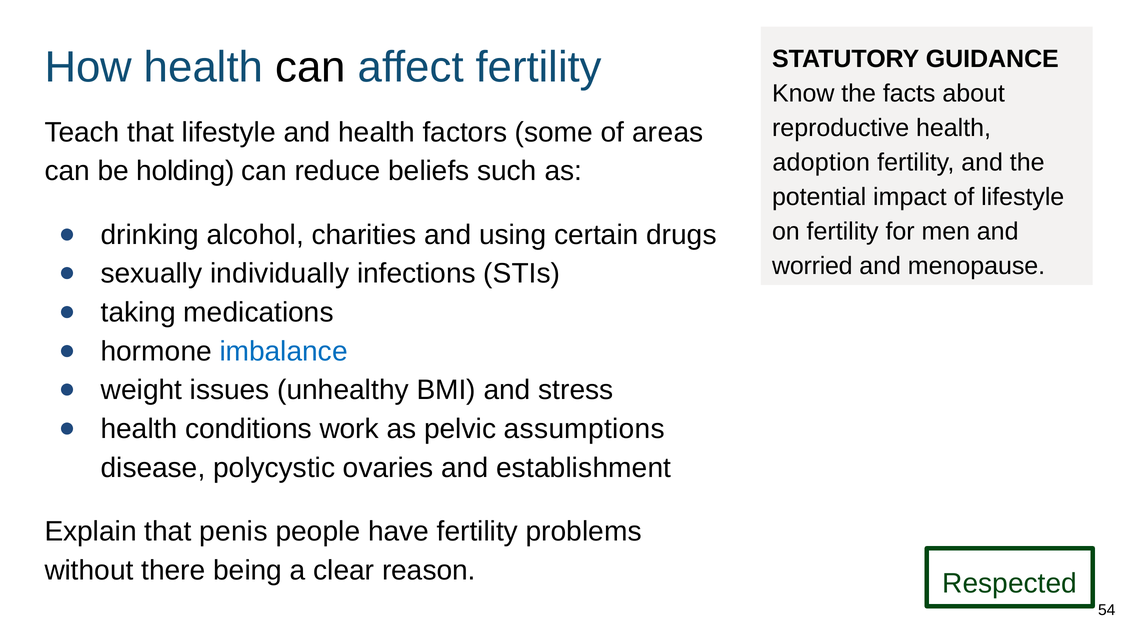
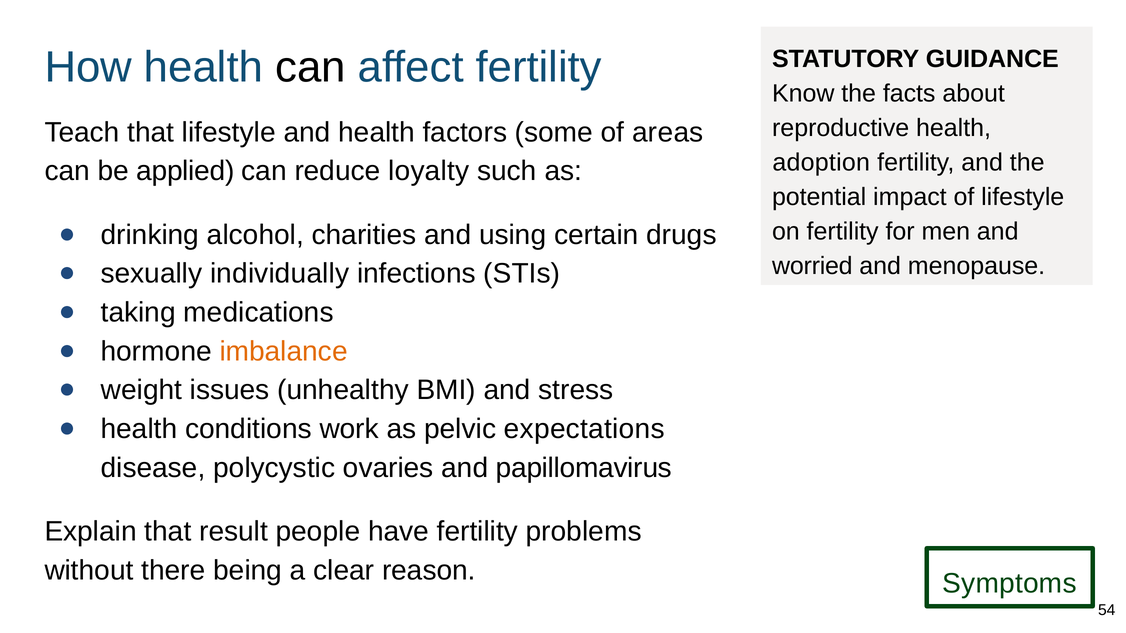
holding: holding -> applied (185, 171)
beliefs: beliefs -> loyalty (429, 171)
imbalance colour: blue -> orange (284, 352)
assumptions: assumptions -> expectations (584, 429)
establishment: establishment -> papillomavirus (584, 468)
penis: penis -> result (234, 532)
Respected: Respected -> Symptoms (1010, 584)
